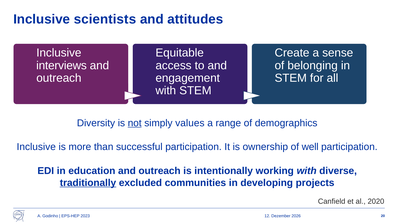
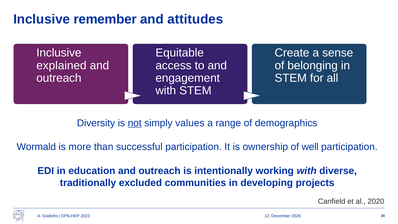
scientists: scientists -> remember (105, 19)
interviews: interviews -> explained (61, 65)
Inclusive: Inclusive -> Wormald (36, 147)
traditionally underline: present -> none (88, 183)
